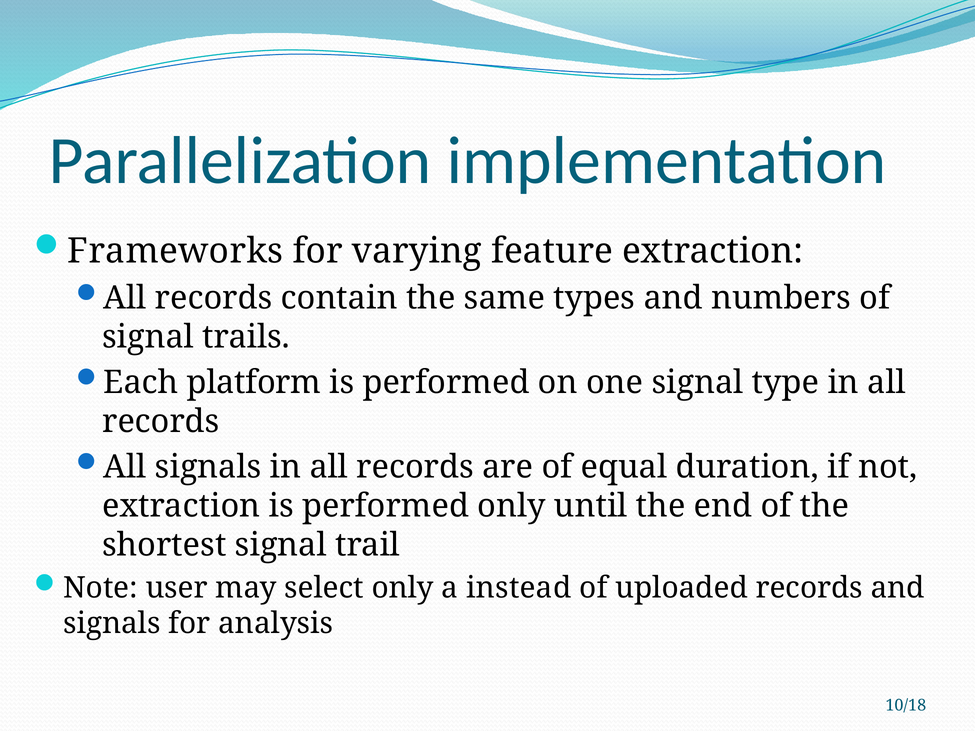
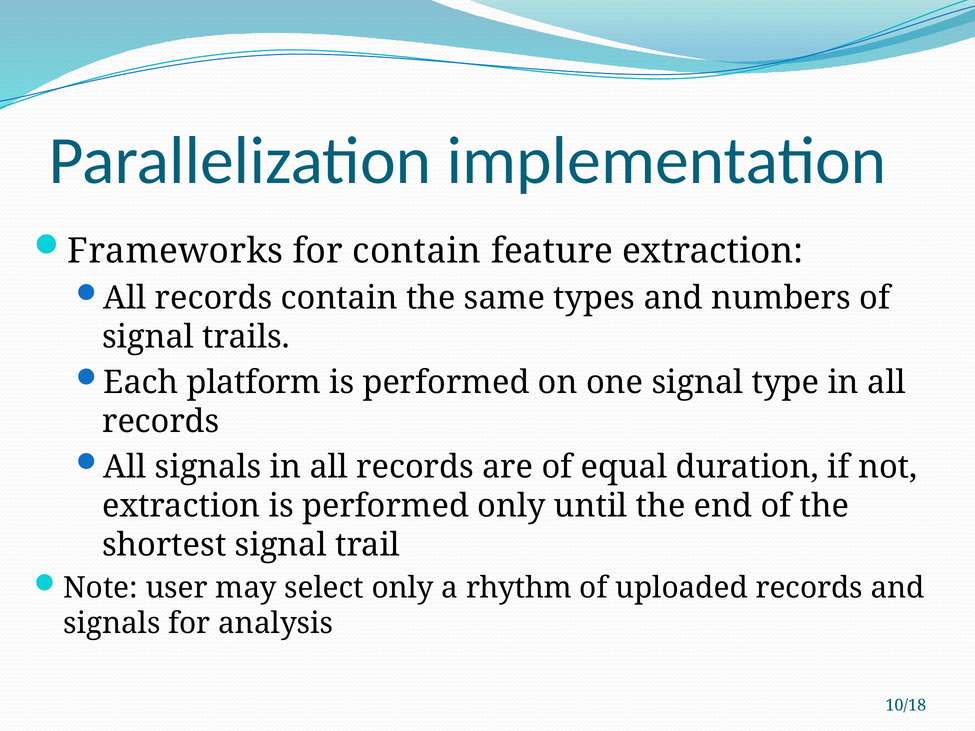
for varying: varying -> contain (417, 251)
instead: instead -> rhythm (519, 588)
